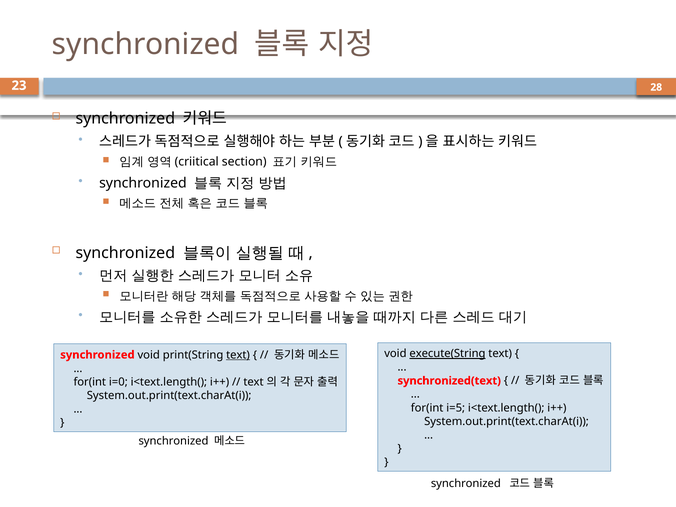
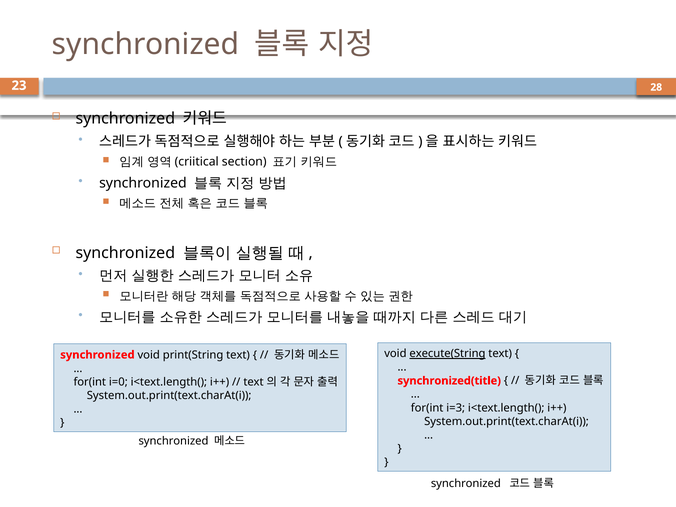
text underline: present -> none (238, 355)
synchronized(text: synchronized(text -> synchronized(title (449, 381)
i=5: i=5 -> i=3 (456, 408)
